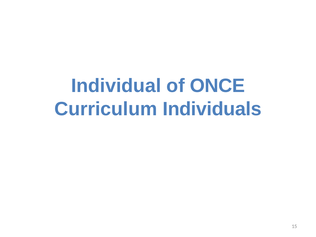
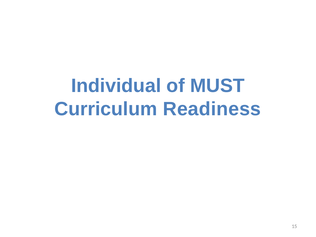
ONCE: ONCE -> MUST (217, 86)
Individuals: Individuals -> Readiness (212, 109)
